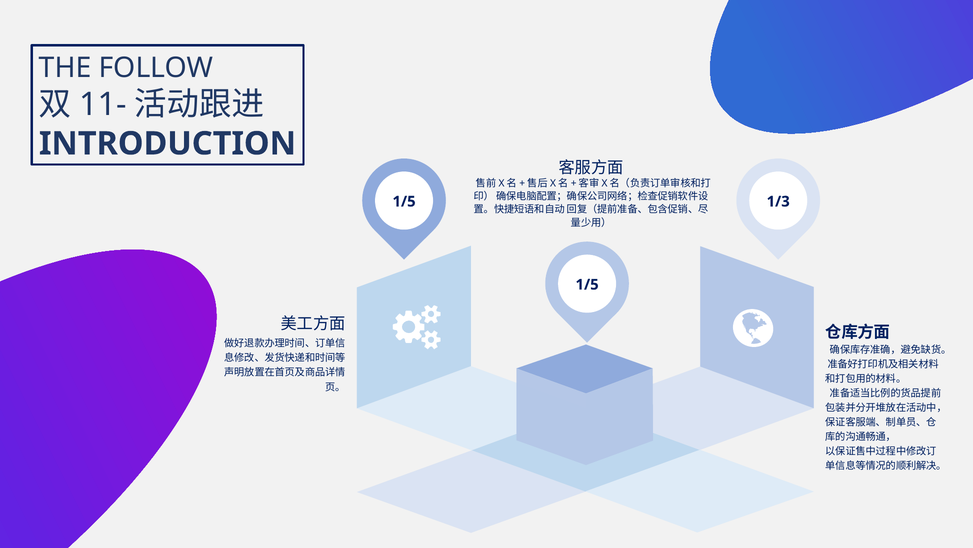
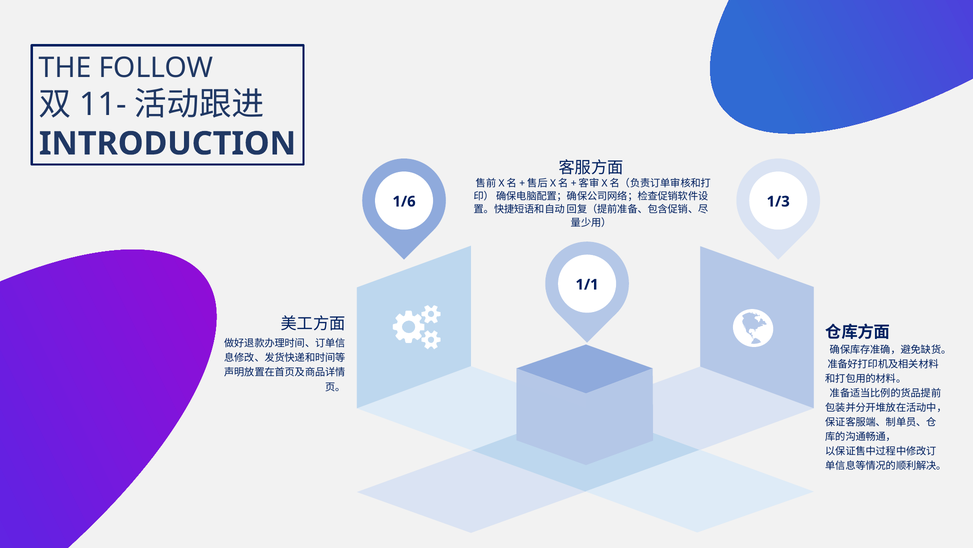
1/5: 1/5 -> 1/6 (404, 201)
1/5: 1/5 -> 1/1 (587, 284)
